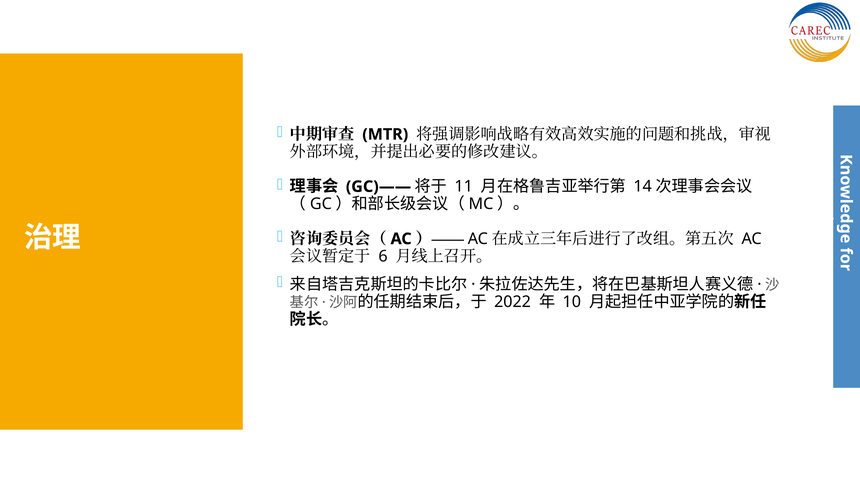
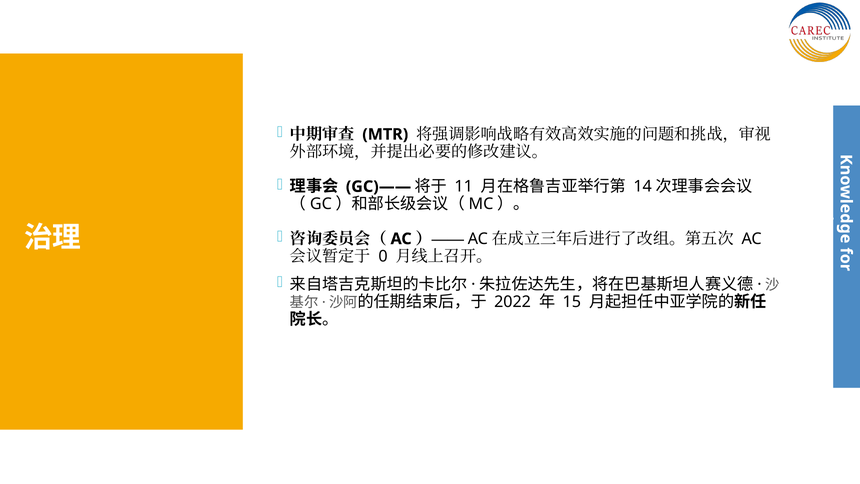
6: 6 -> 0 (383, 256)
10: 10 -> 15 (572, 302)
